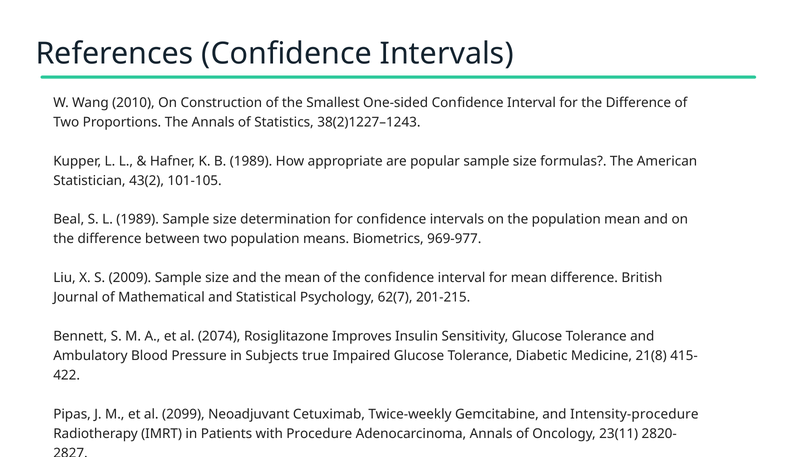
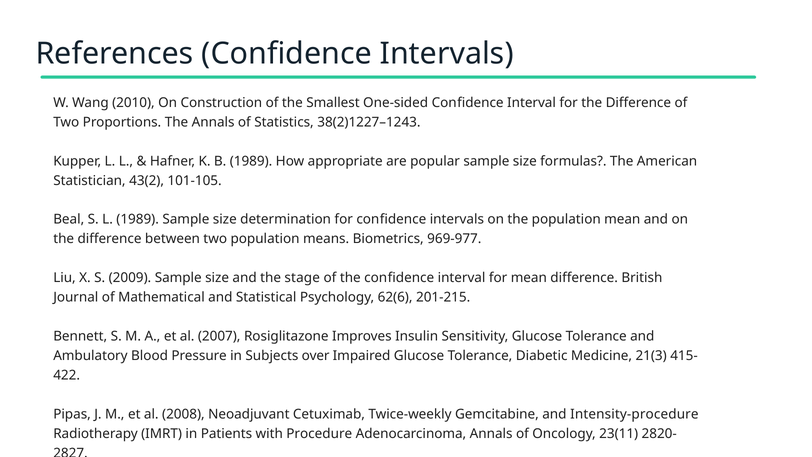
the mean: mean -> stage (302, 278)
62(7: 62(7 -> 62(6 (395, 297)
2074: 2074 -> 2007 (219, 336)
true: true -> over (316, 356)
21(8: 21(8 -> 21(3 (651, 356)
2099: 2099 -> 2008 (183, 414)
